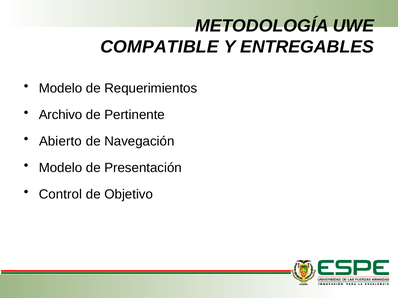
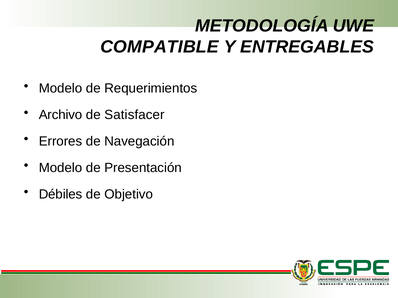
Pertinente: Pertinente -> Satisfacer (135, 115)
Abierto: Abierto -> Errores (60, 142)
Control: Control -> Débiles (61, 195)
